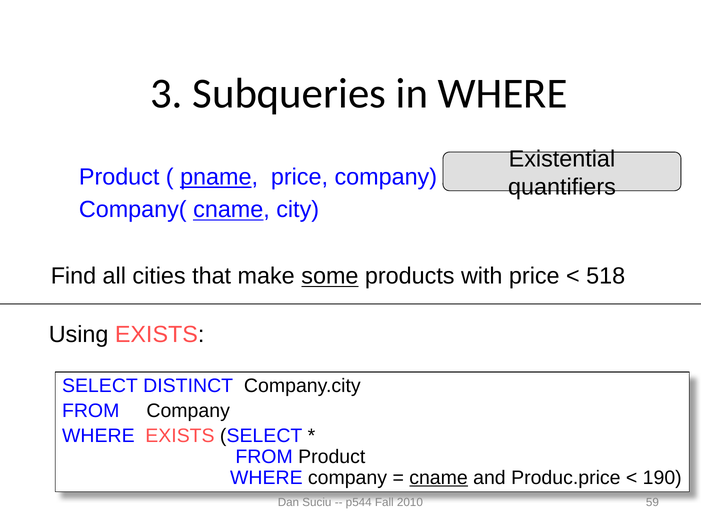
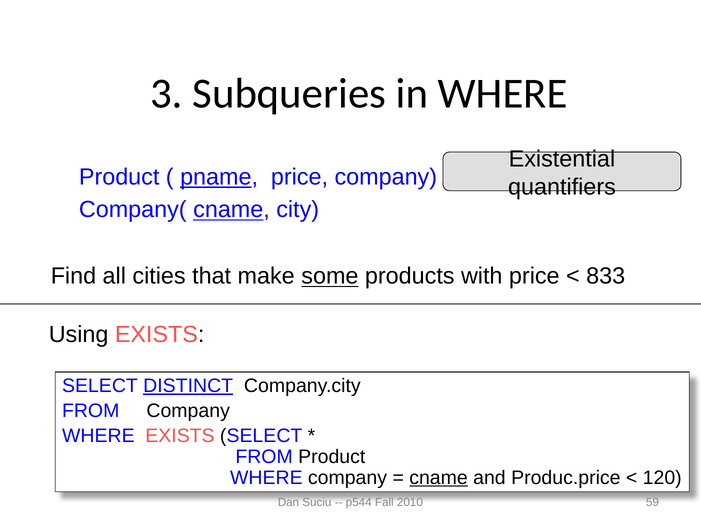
518: 518 -> 833 (606, 276)
DISTINCT underline: none -> present (188, 386)
190: 190 -> 120 (662, 478)
